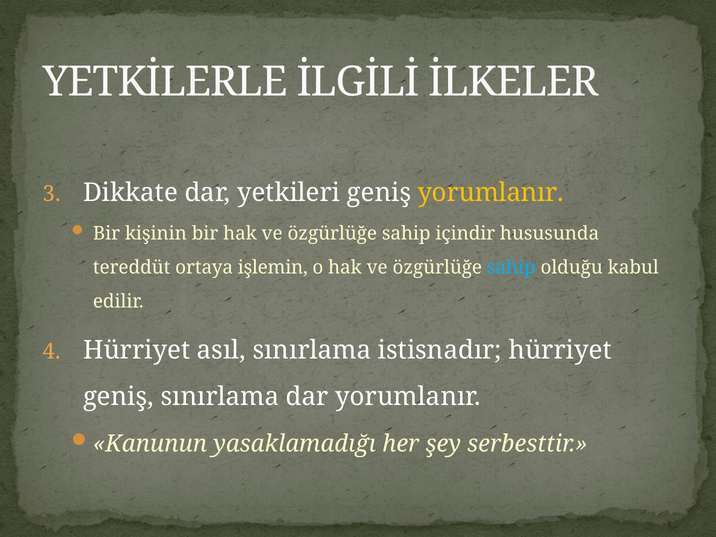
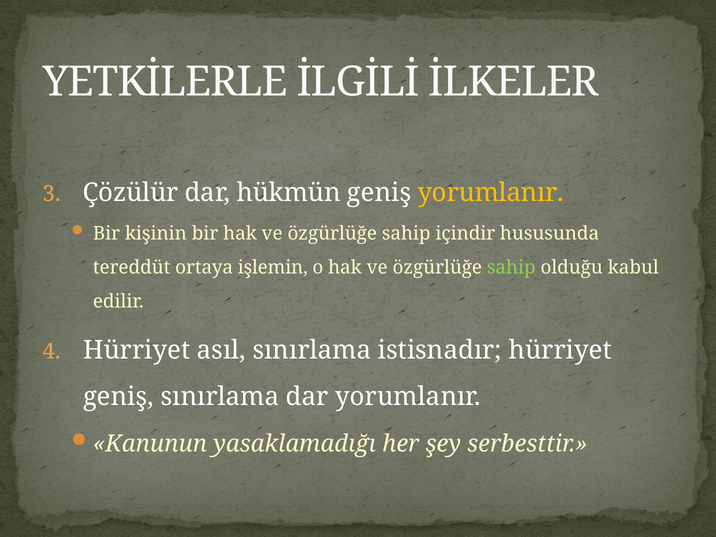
Dikkate: Dikkate -> Çözülür (131, 193)
yetkileri: yetkileri -> hükmün (289, 193)
sahip colour: light blue -> light green (511, 267)
